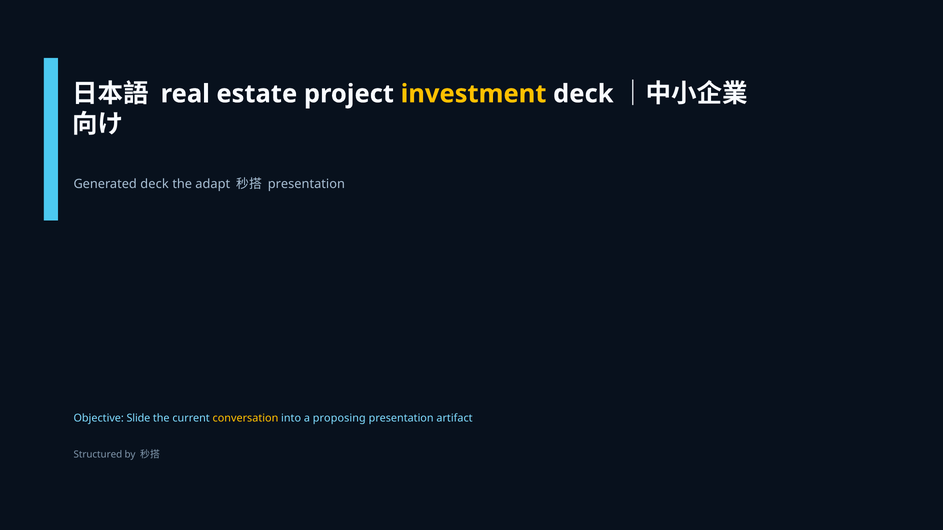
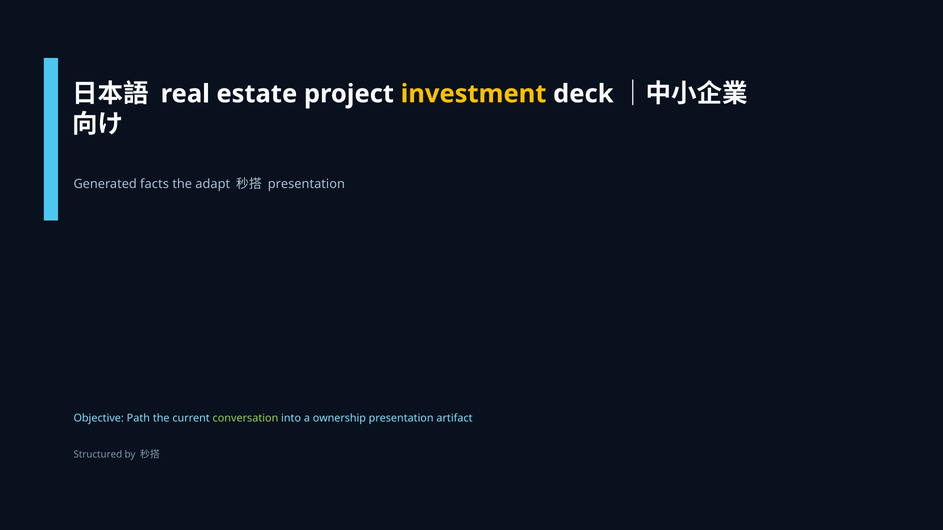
Generated deck: deck -> facts (155, 184)
Slide: Slide -> Path (138, 419)
conversation colour: yellow -> light green (245, 419)
proposing: proposing -> ownership (339, 419)
